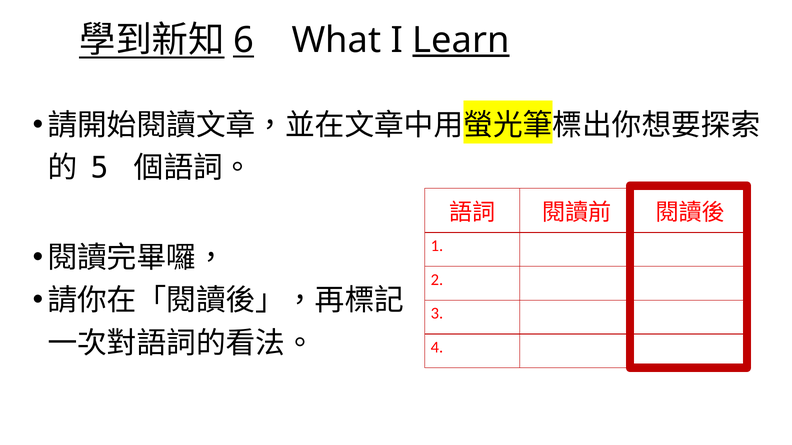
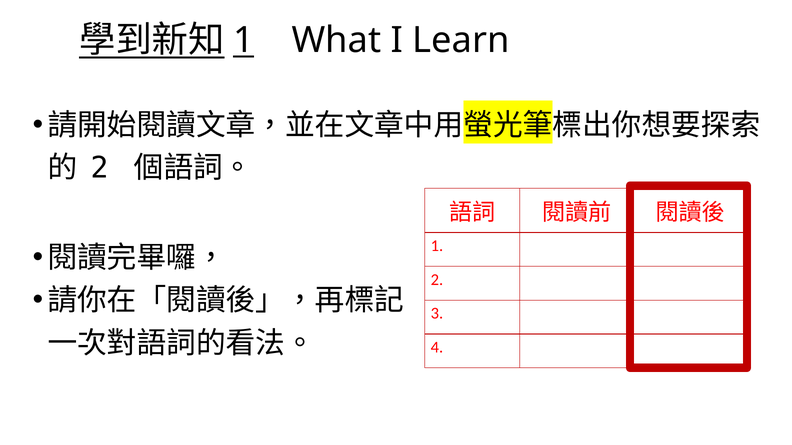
6: 6 -> 1 (244, 40)
Learn underline: present -> none (461, 40)
5: 5 -> 2 (100, 168)
